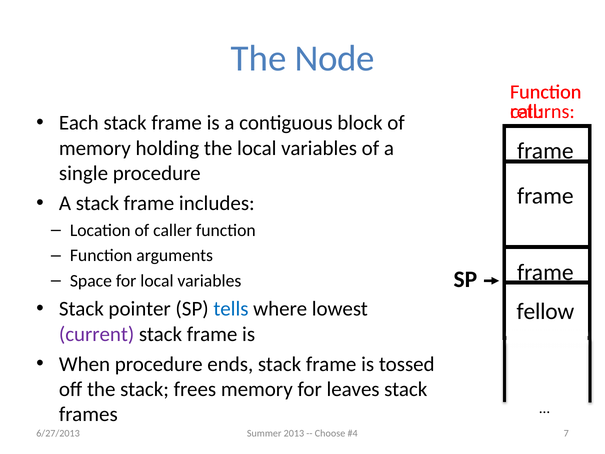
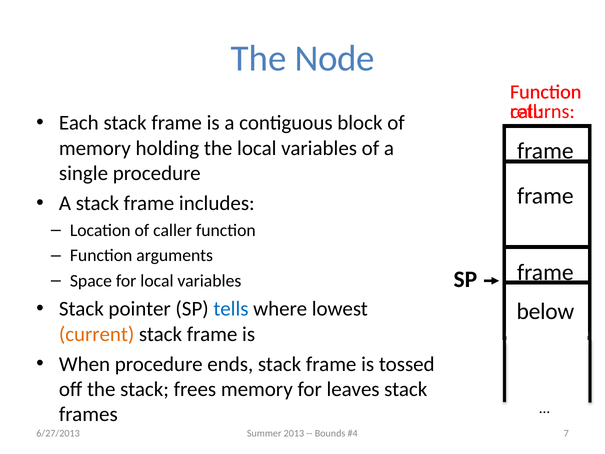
fellow: fellow -> below (545, 311)
current colour: purple -> orange (97, 334)
Choose: Choose -> Bounds (330, 433)
